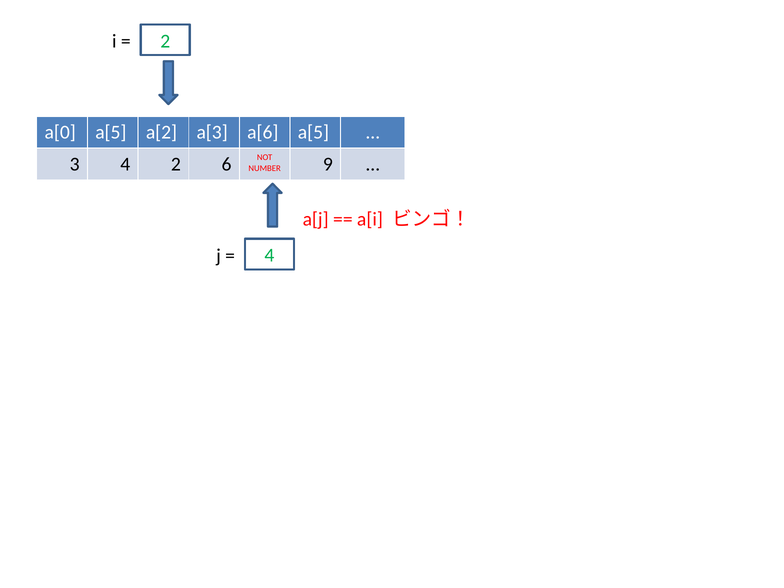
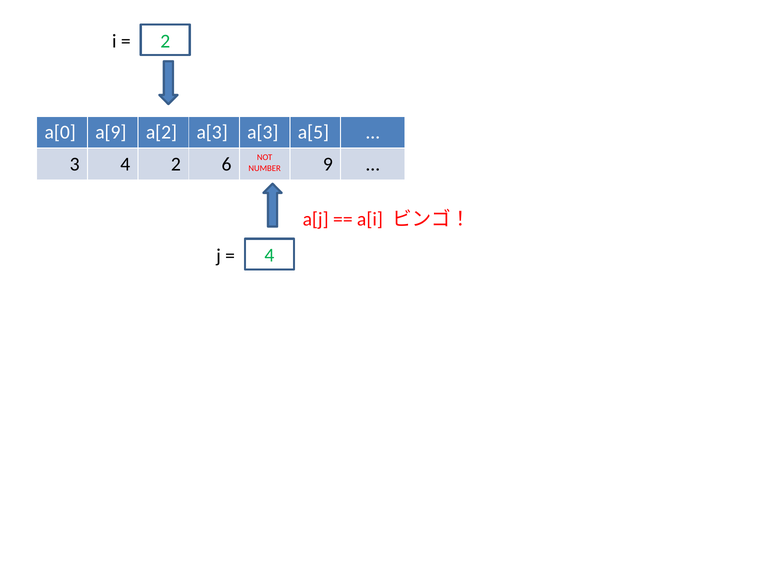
a[0 a[5: a[5 -> a[9 (111, 132)
a[3 a[6: a[6 -> a[3 (263, 132)
